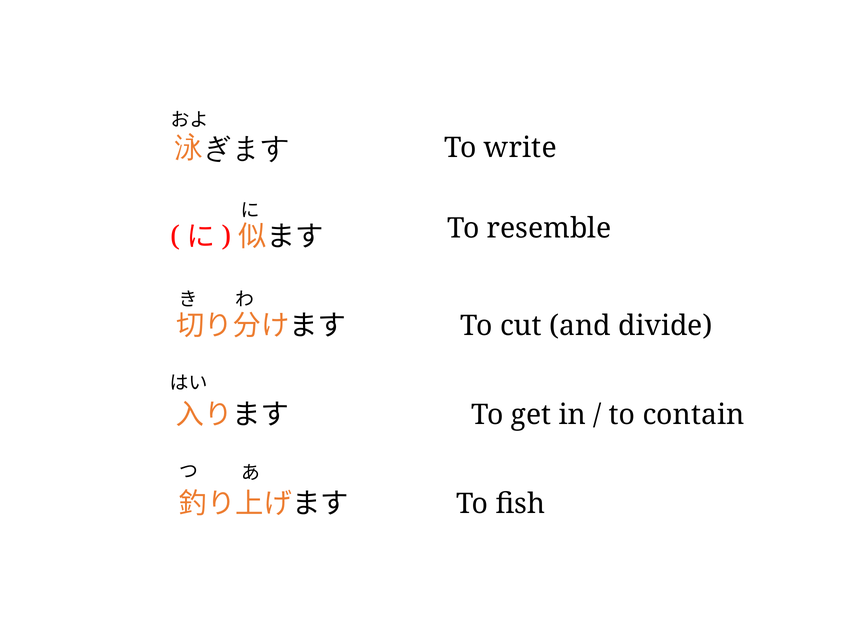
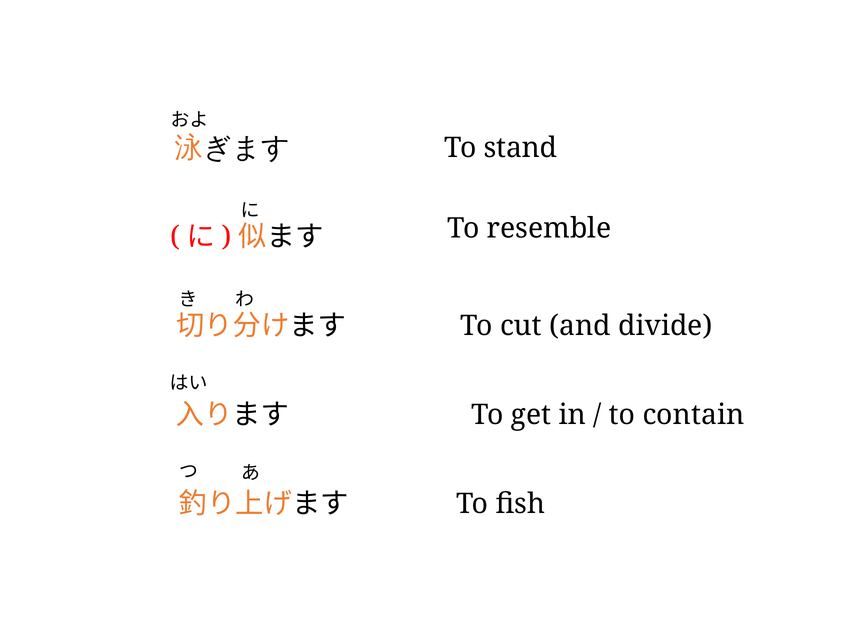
write: write -> stand (521, 148)
